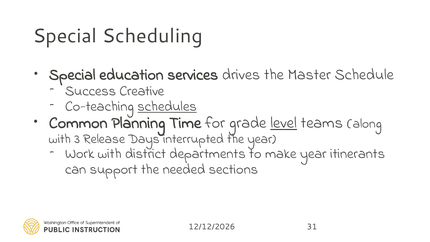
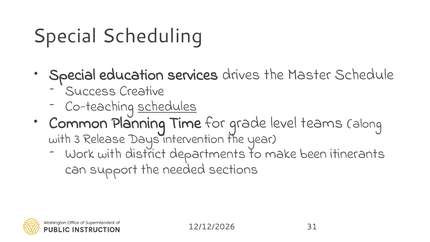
level underline: present -> none (284, 123)
interrupted: interrupted -> intervention (194, 139)
make year: year -> been (313, 154)
